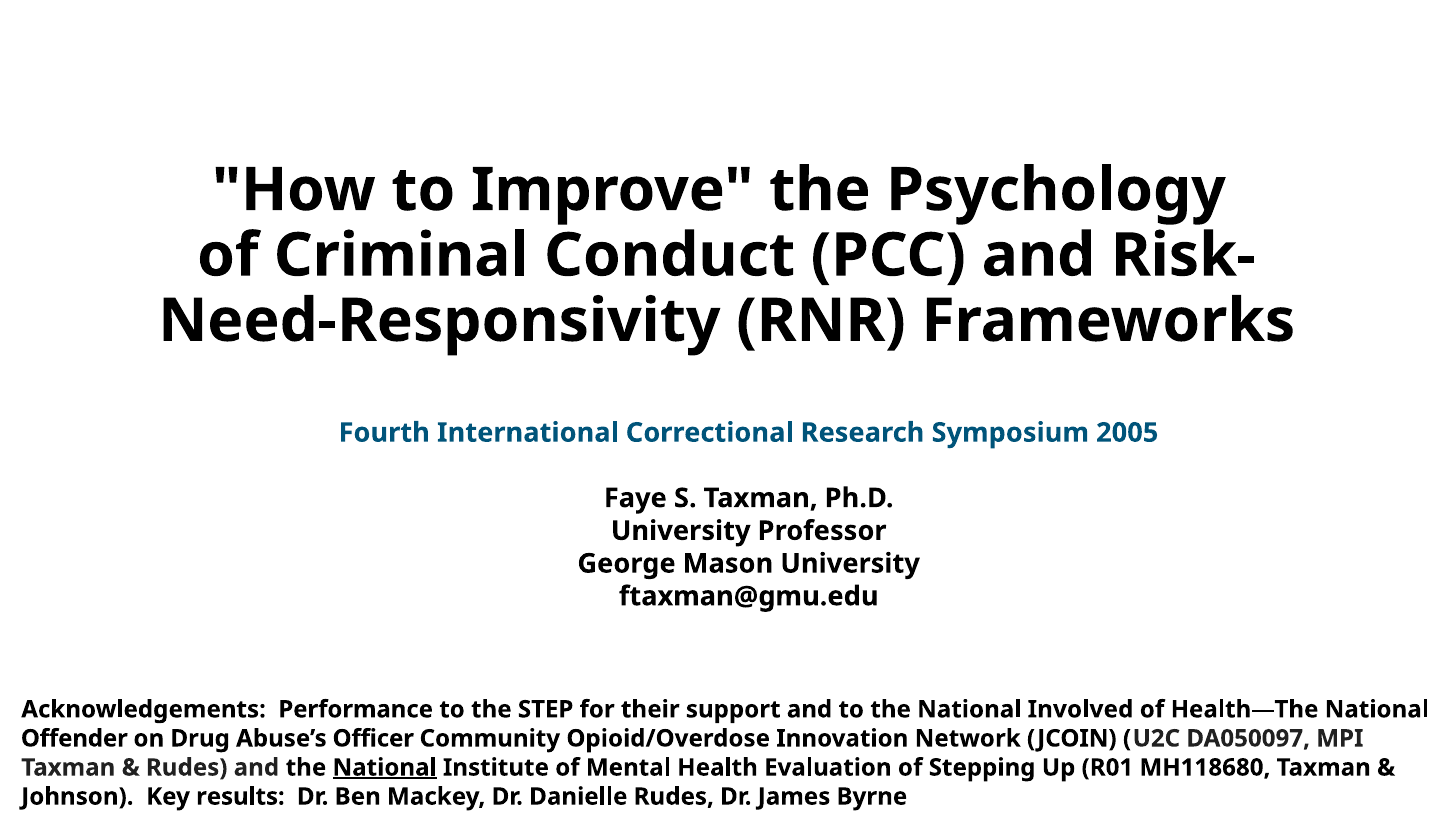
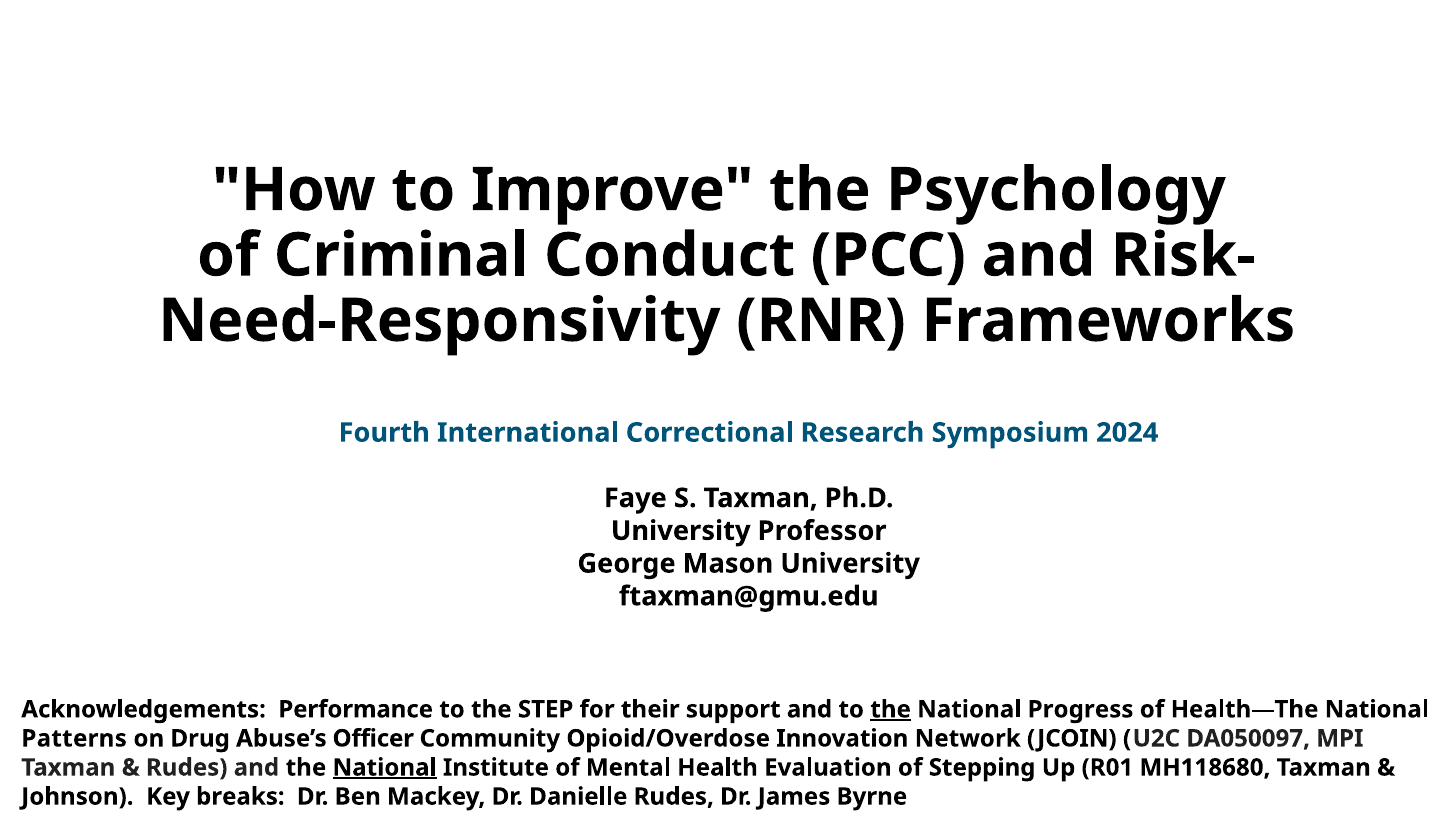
2005: 2005 -> 2024 (1127, 433)
the underline: none -> present (891, 709)
Involved: Involved -> Progress (1081, 709)
Offender: Offender -> Patterns (74, 738)
results: results -> breaks (240, 797)
